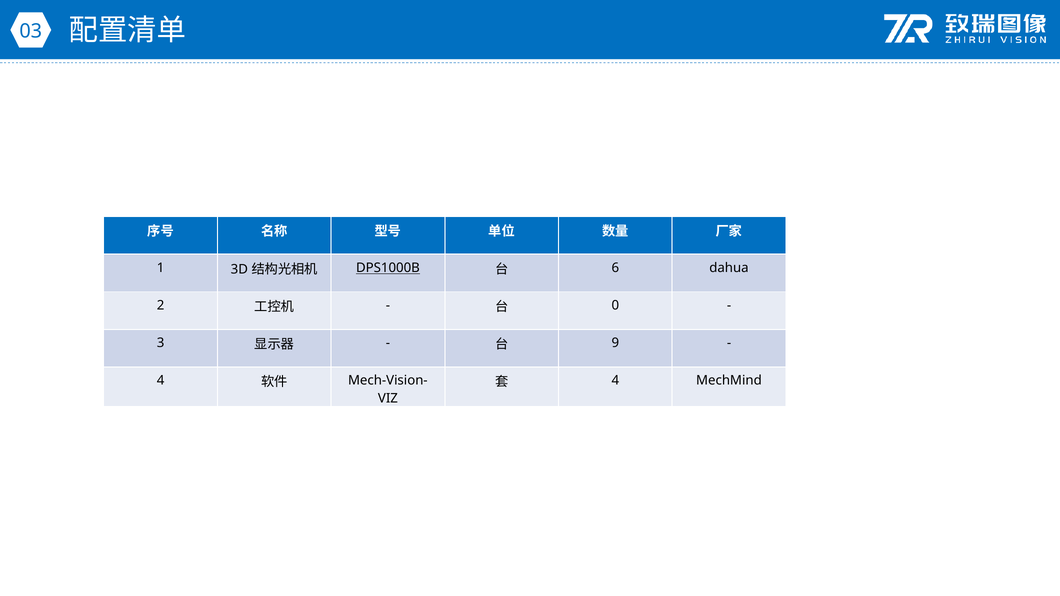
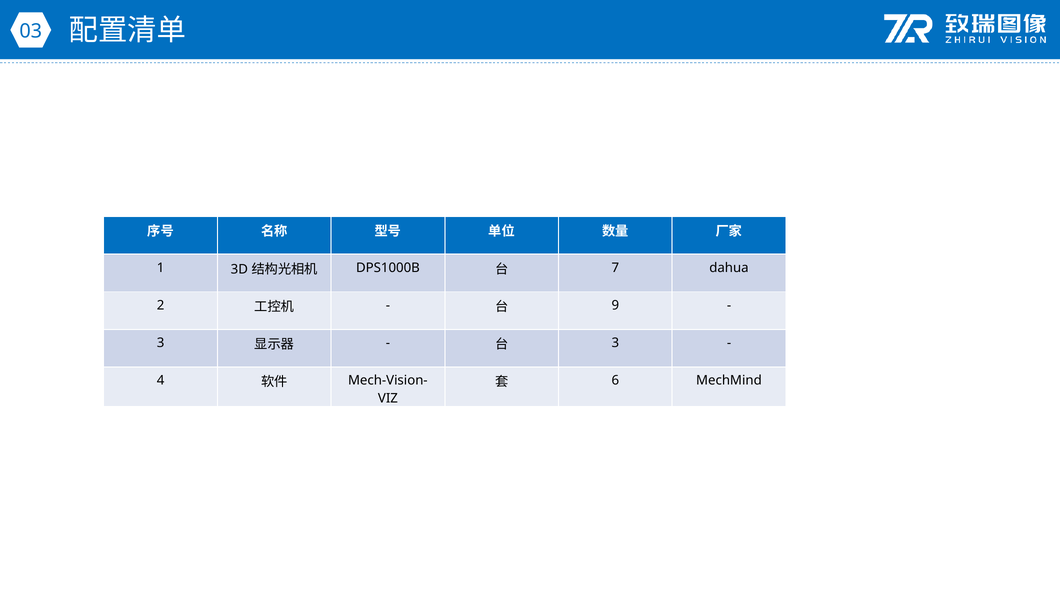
DPS1000B underline: present -> none (388, 268)
6: 6 -> 7 (615, 268)
0: 0 -> 9 (615, 306)
9: 9 -> 3 (615, 343)
4: 4 -> 6 (615, 381)
